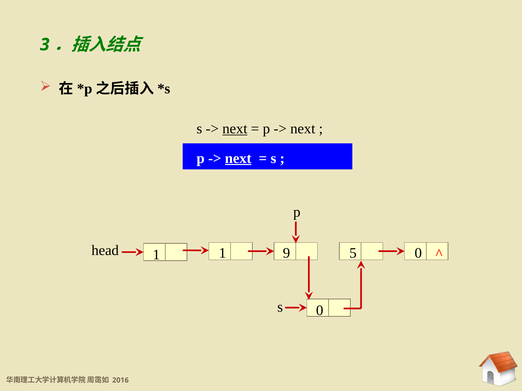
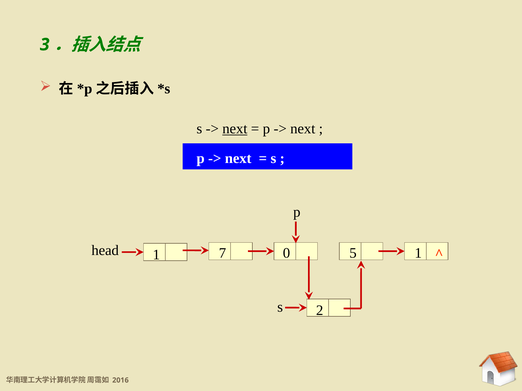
next underline: present -> none (238, 158)
9: 9 -> 0 (286, 253)
5 0: 0 -> 1 (418, 253)
1 1: 1 -> 7 (222, 253)
s 0: 0 -> 2 (320, 311)
